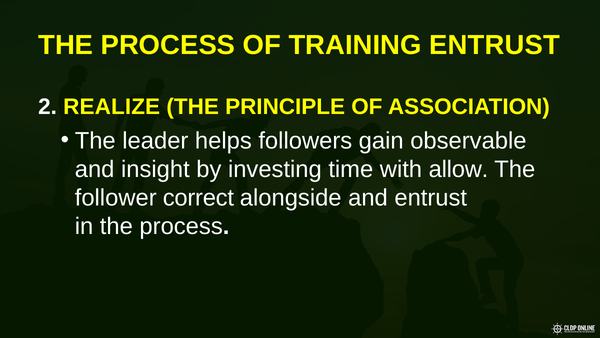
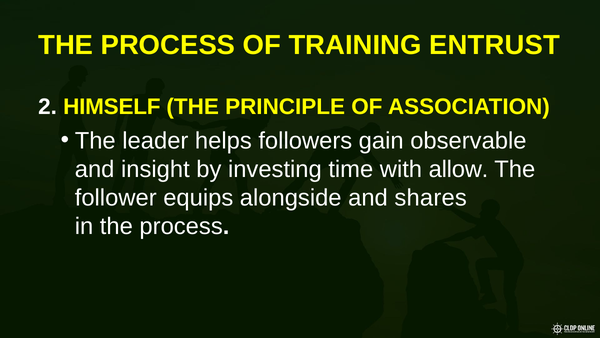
REALIZE: REALIZE -> HIMSELF (112, 107)
correct: correct -> equips (198, 198)
and entrust: entrust -> shares (431, 198)
